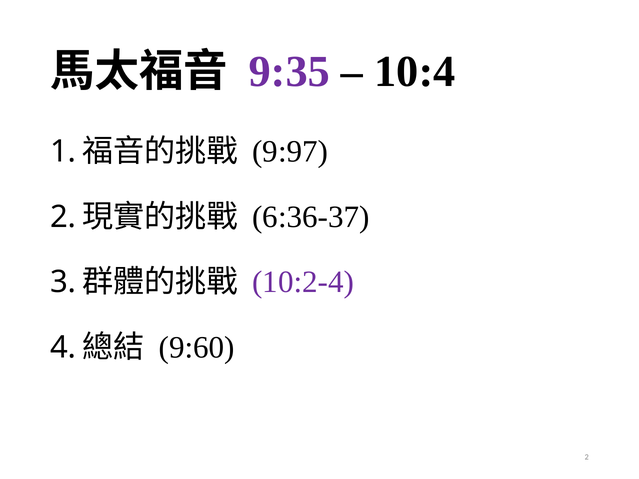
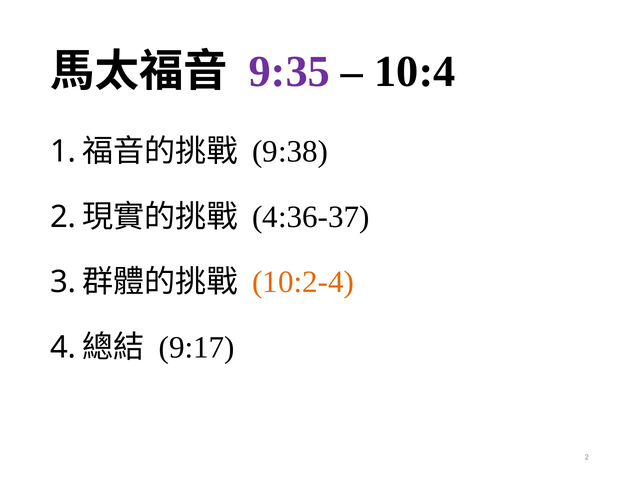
9:97: 9:97 -> 9:38 (290, 152)
6:36-37: 6:36-37 -> 4:36-37 (311, 217)
10:2-4 colour: purple -> orange (303, 282)
9:60: 9:60 -> 9:17 (197, 347)
